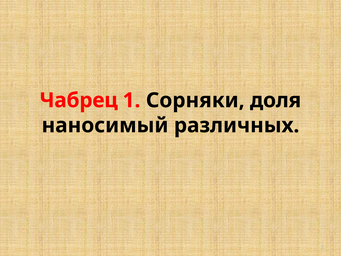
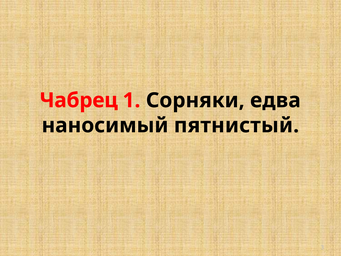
доля: доля -> едва (275, 100)
различных: различных -> пятнистый (236, 125)
